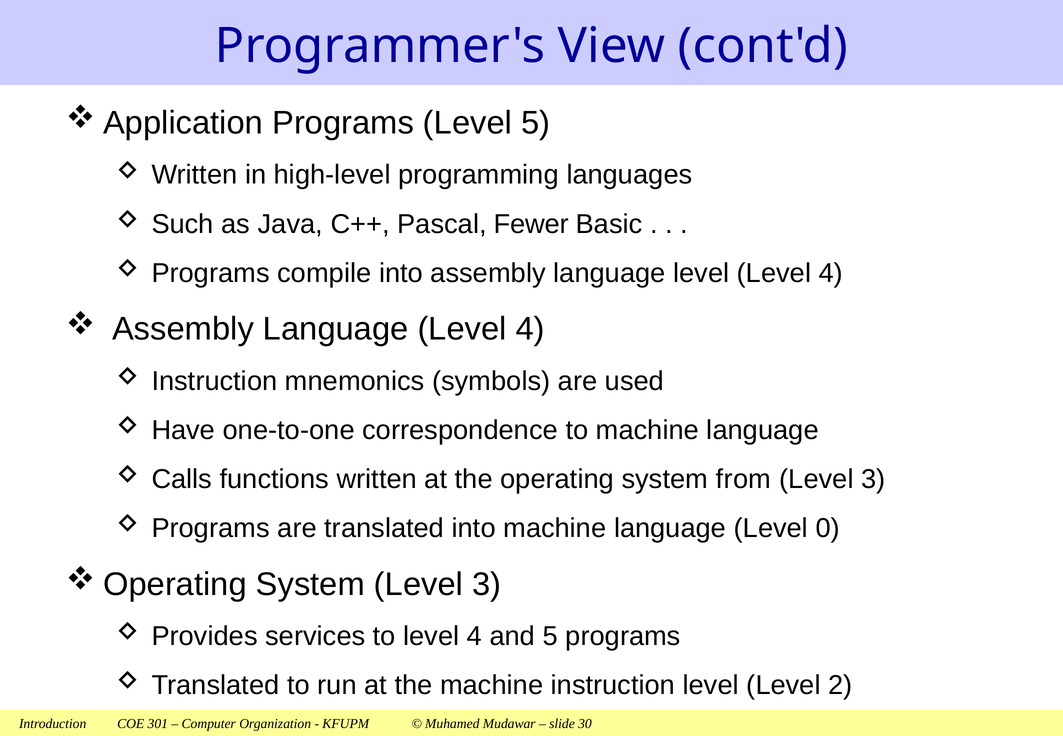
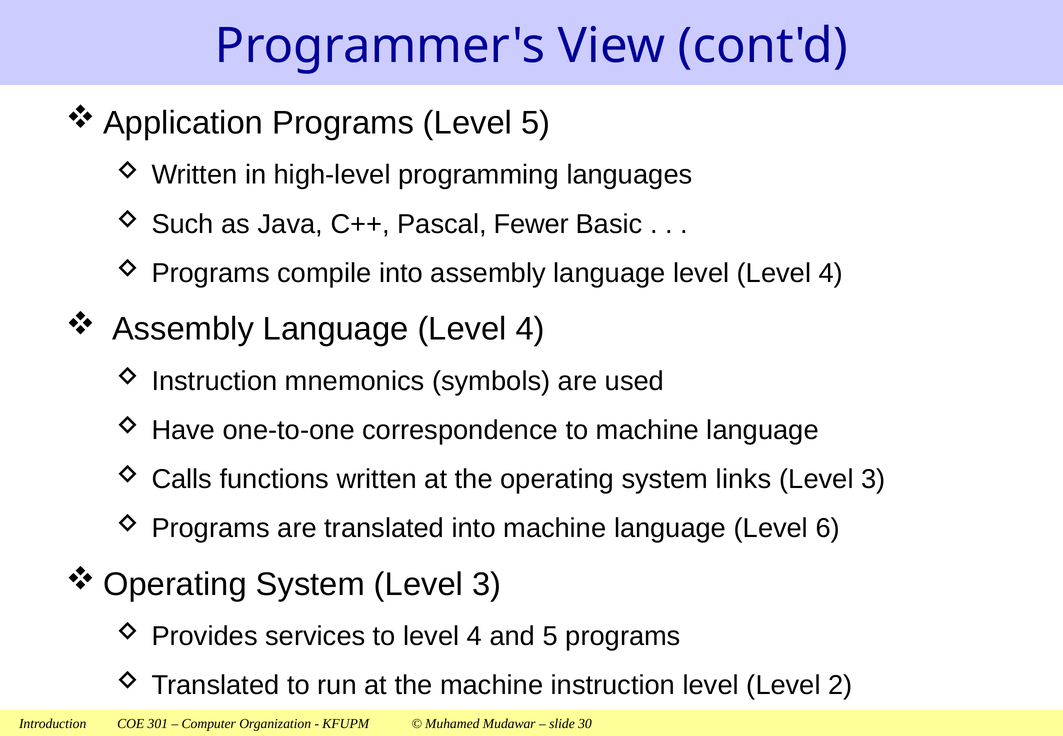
from: from -> links (743, 479)
0: 0 -> 6 (828, 528)
